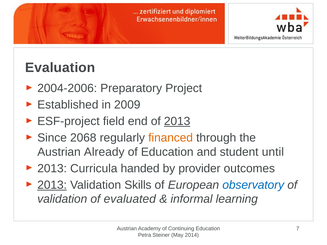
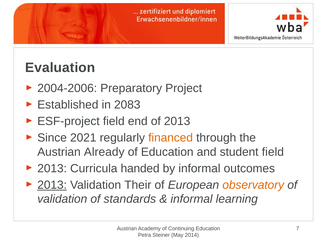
2009: 2009 -> 2083 (127, 105)
2013 underline: present -> none (177, 121)
2068: 2068 -> 2021 (83, 138)
student until: until -> field (273, 152)
by provider: provider -> informal (199, 169)
Skills: Skills -> Their (138, 185)
observatory colour: blue -> orange (253, 185)
evaluated: evaluated -> standards (130, 199)
